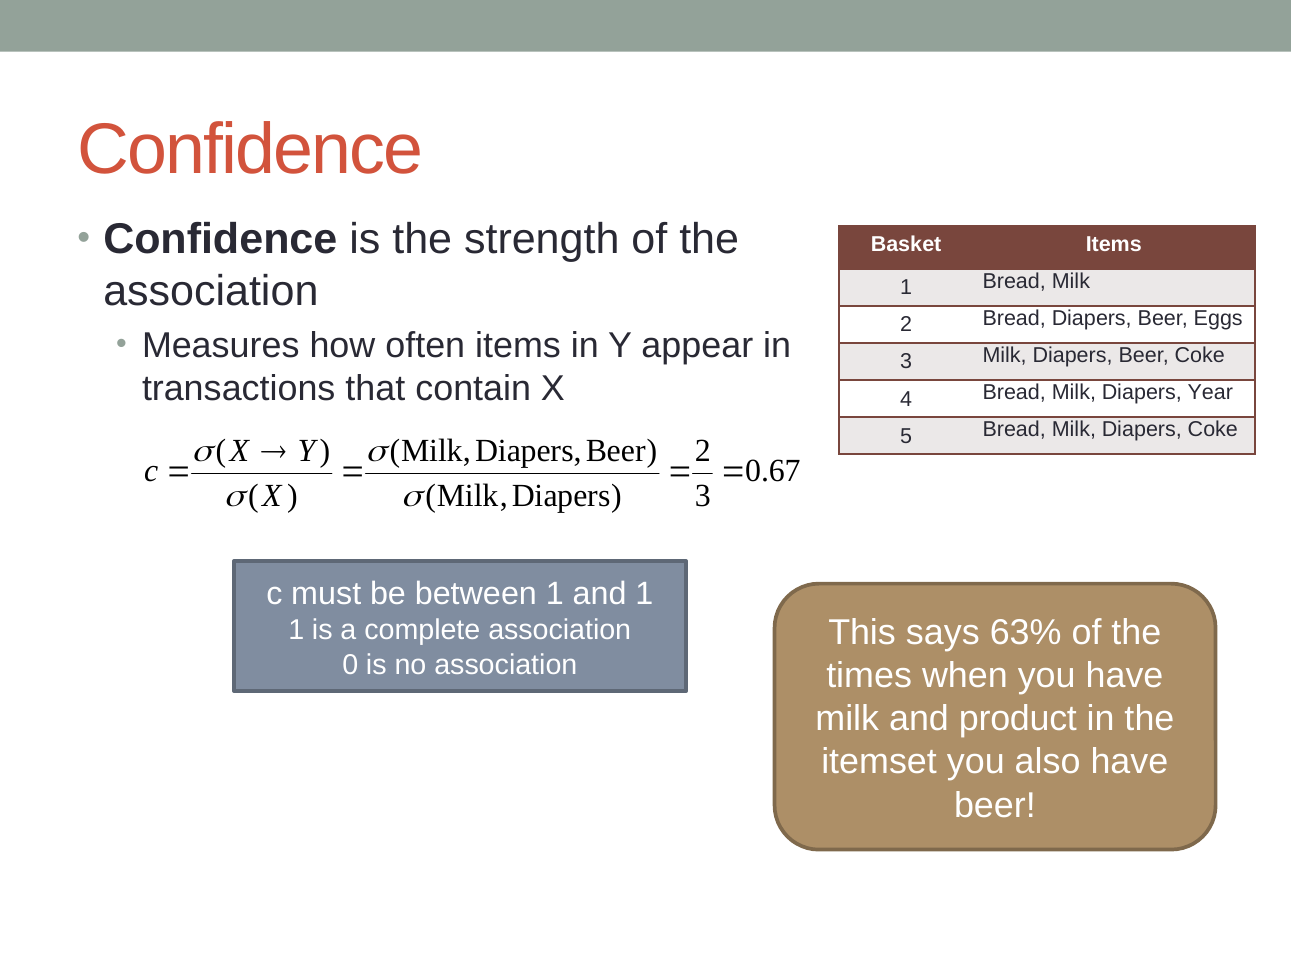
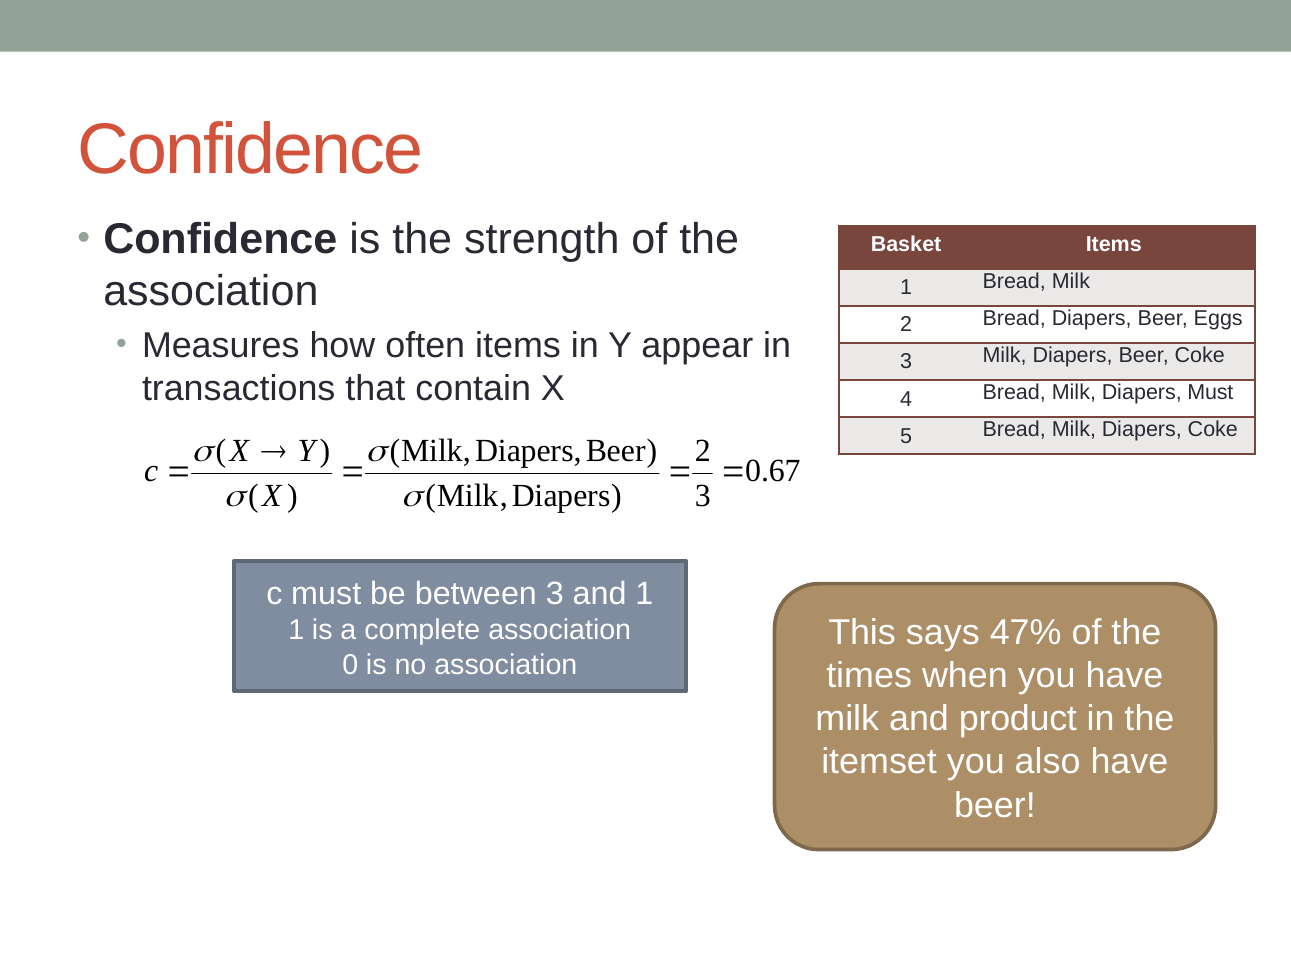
Diapers Year: Year -> Must (1210, 393)
between 1: 1 -> 3 (555, 594)
63%: 63% -> 47% (1026, 633)
